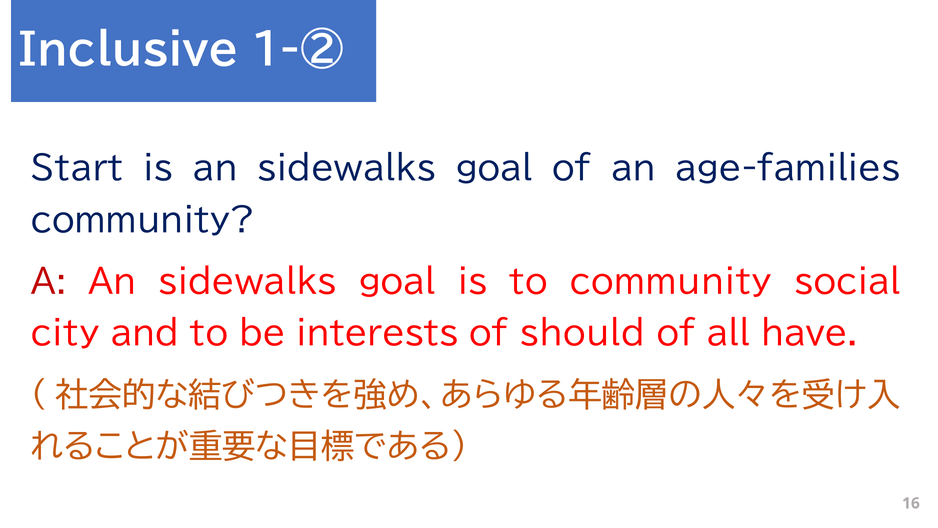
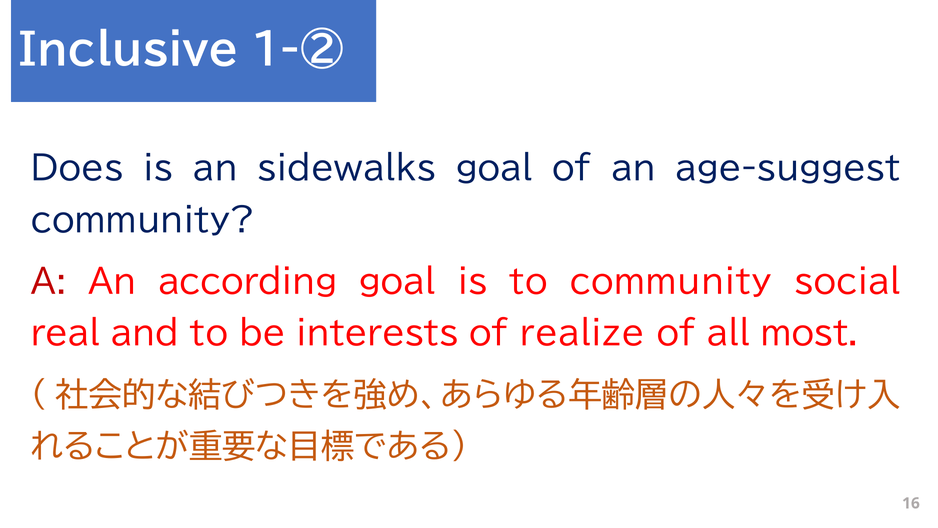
Start: Start -> Does (77, 169)
age-families: age-families -> age-suggest (788, 169)
A An sidewalks: sidewalks -> according (248, 282)
city: city -> real (65, 334)
should: should -> realize (582, 334)
have: have -> most (810, 334)
